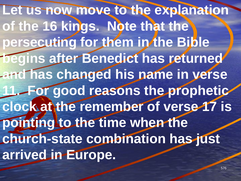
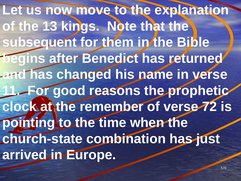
16: 16 -> 13 (50, 26)
persecuting: persecuting -> subsequent (40, 42)
17: 17 -> 72 (210, 107)
